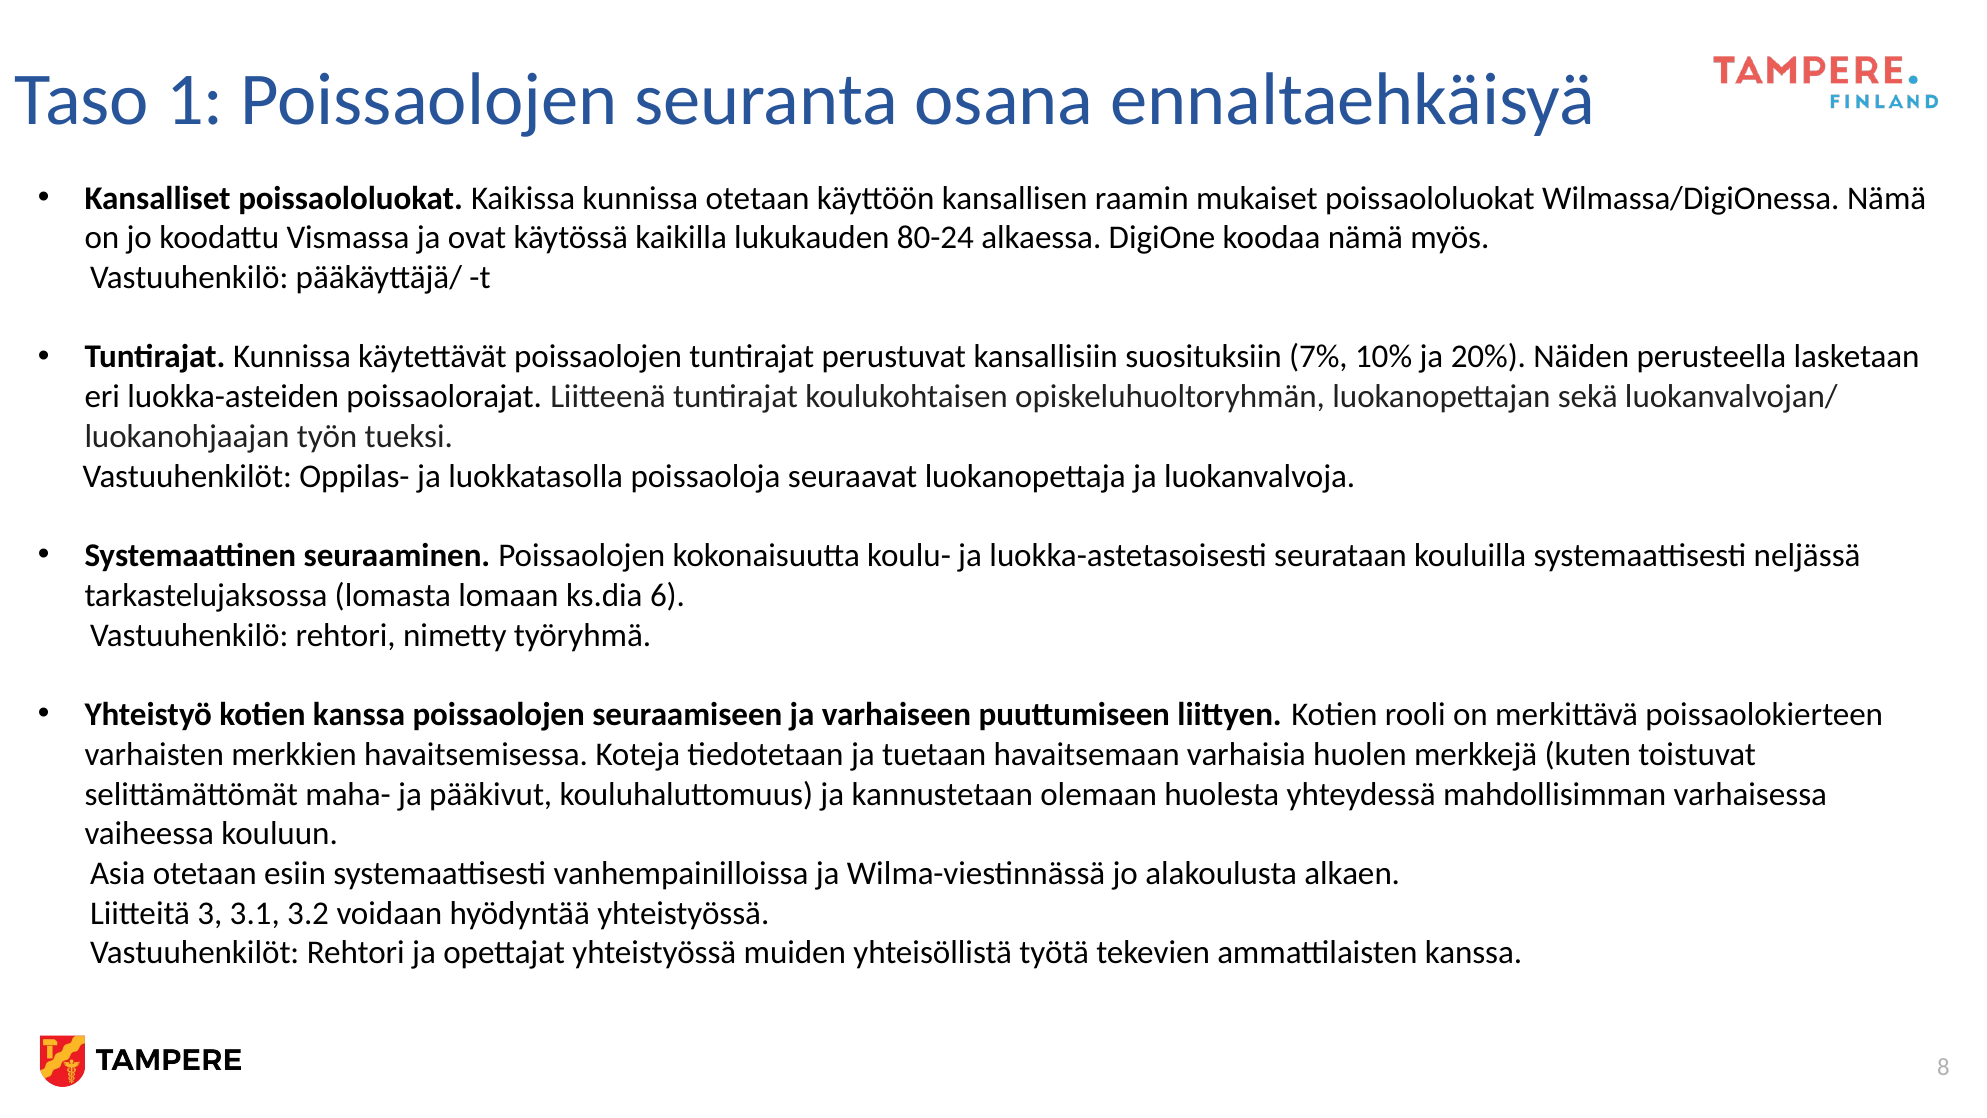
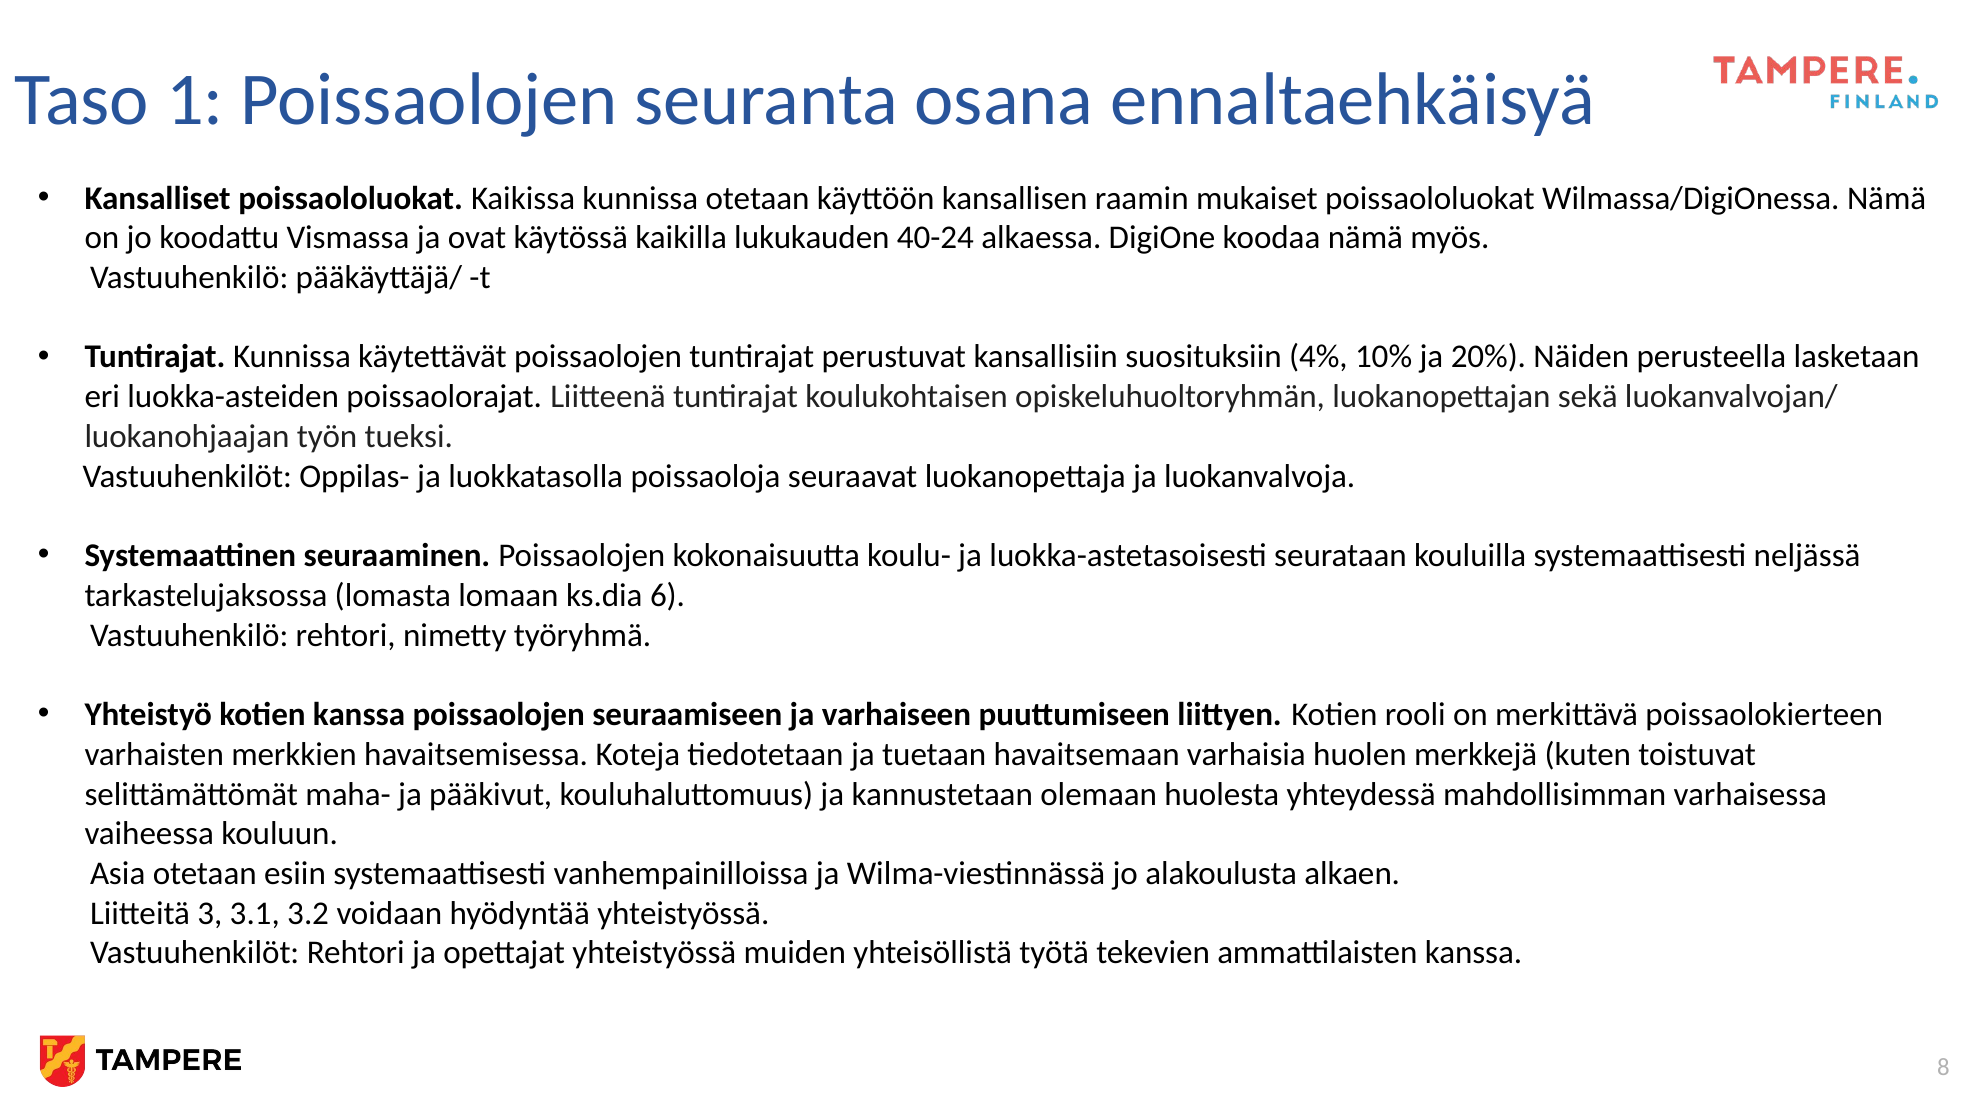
80-24: 80-24 -> 40-24 (935, 238)
7%: 7% -> 4% (1318, 357)
